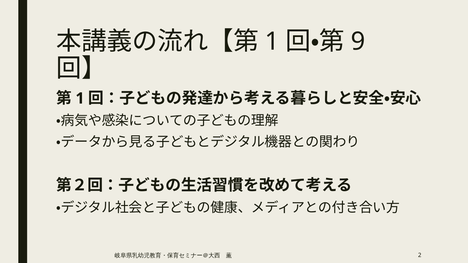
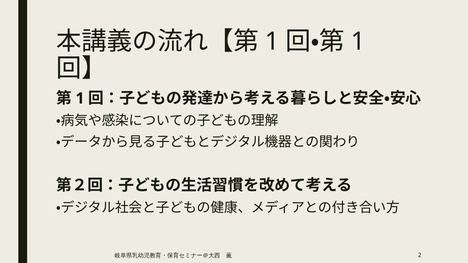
9: 9 -> 1 (358, 41)
